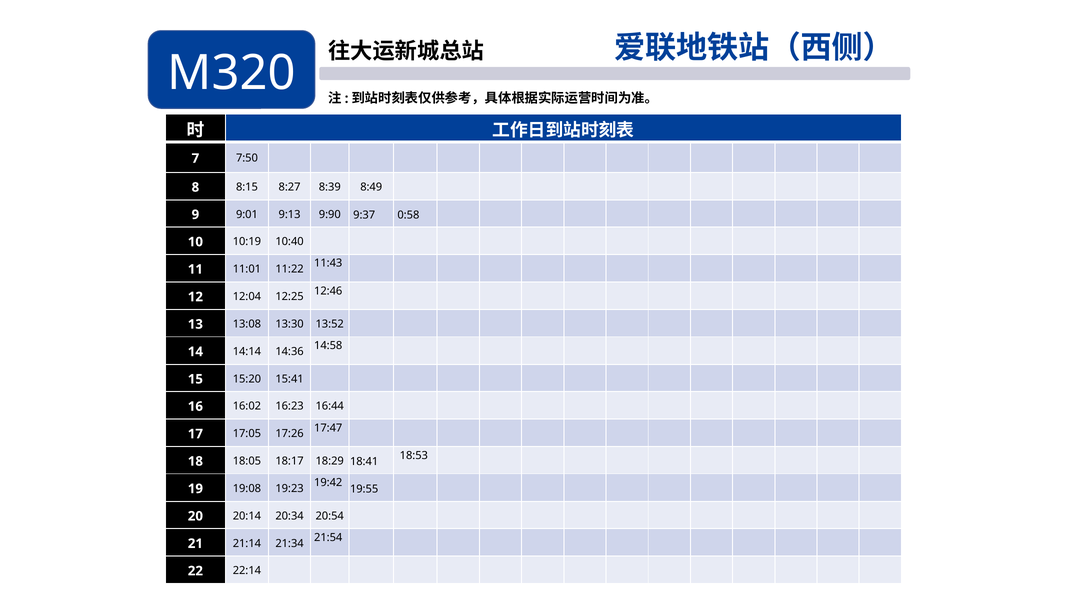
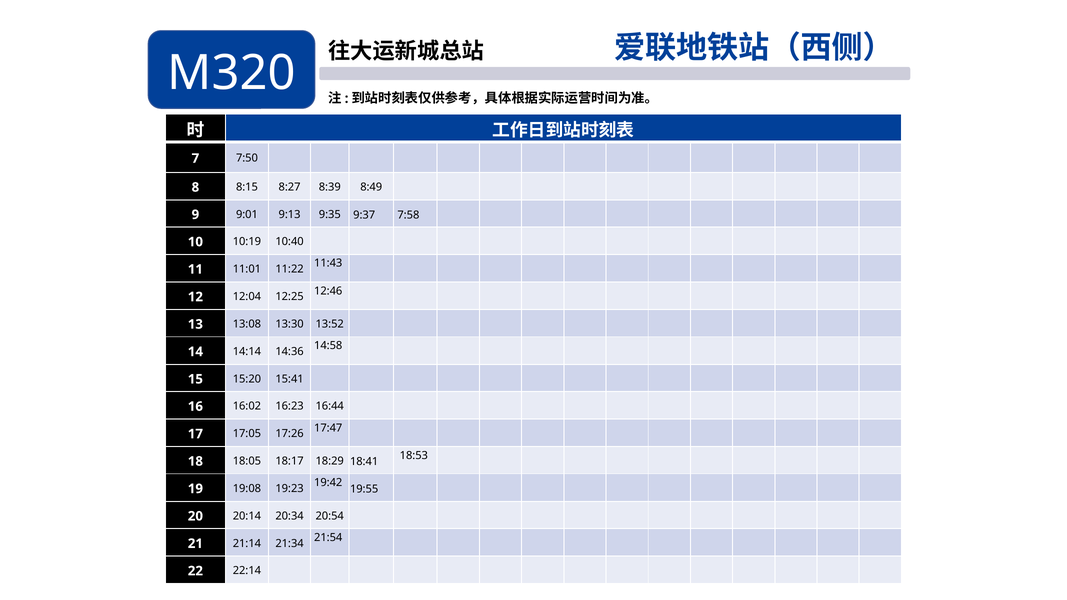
9:90: 9:90 -> 9:35 (330, 215)
0:58: 0:58 -> 7:58 (408, 215)
